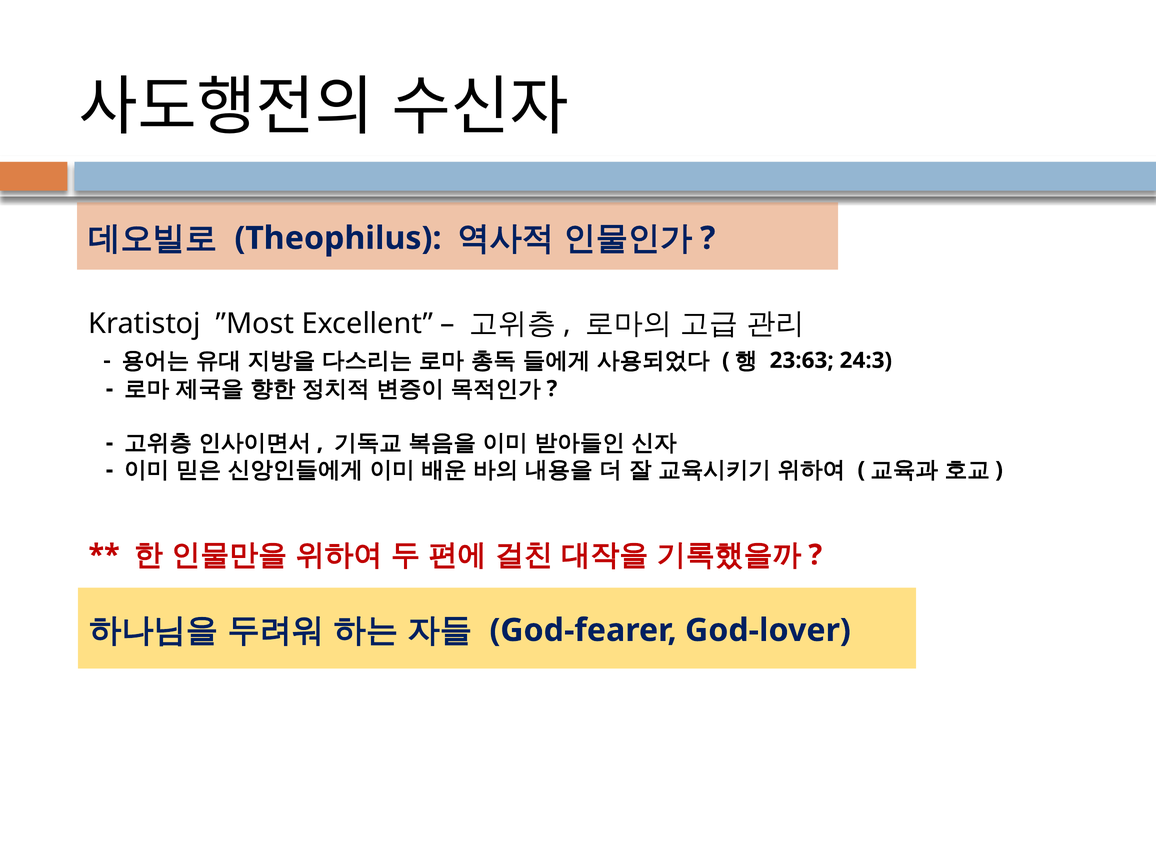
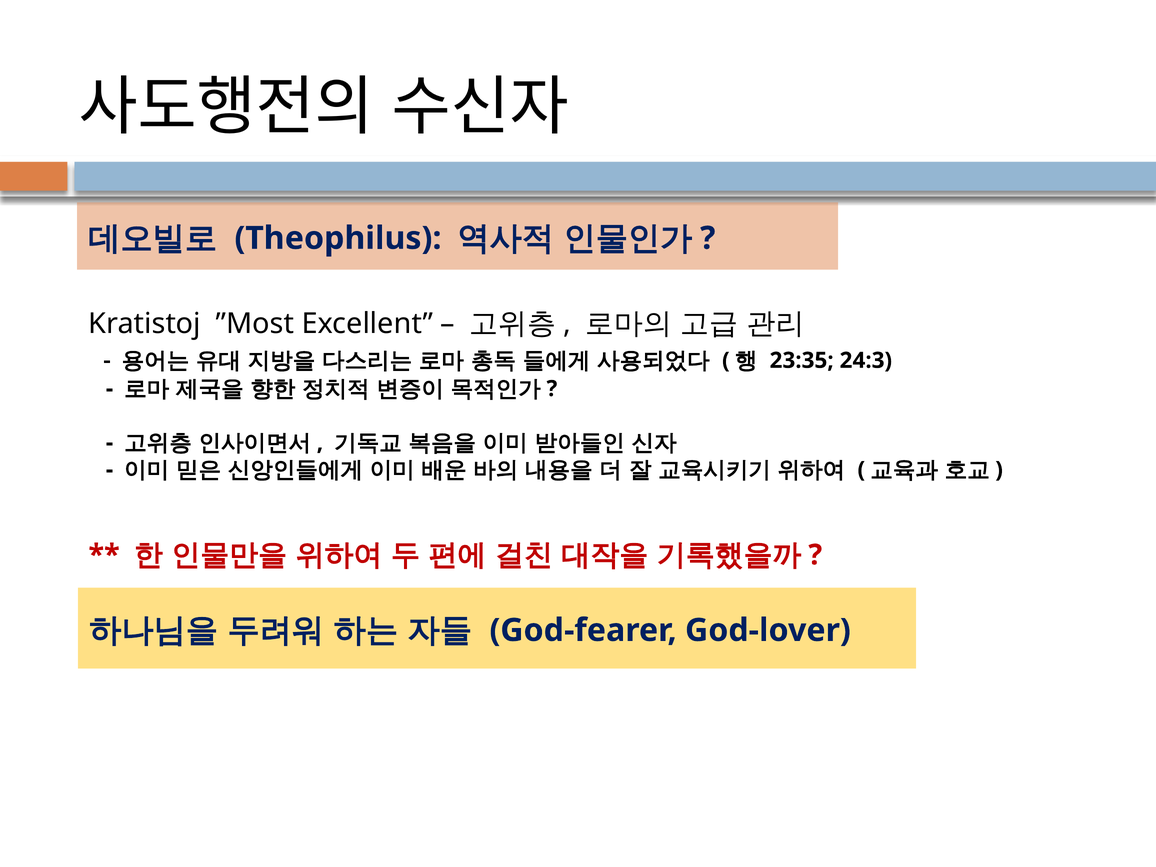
23:63: 23:63 -> 23:35 (802, 360)
